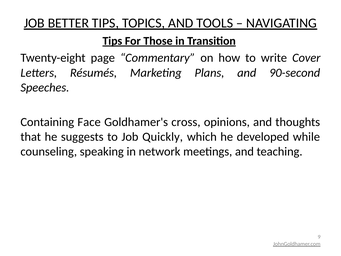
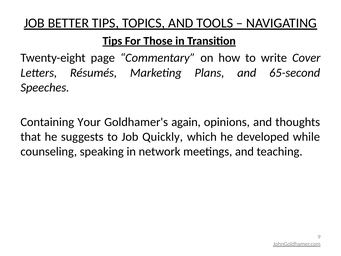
90-second: 90-second -> 65-second (295, 73)
Face: Face -> Your (89, 122)
cross: cross -> again (186, 122)
